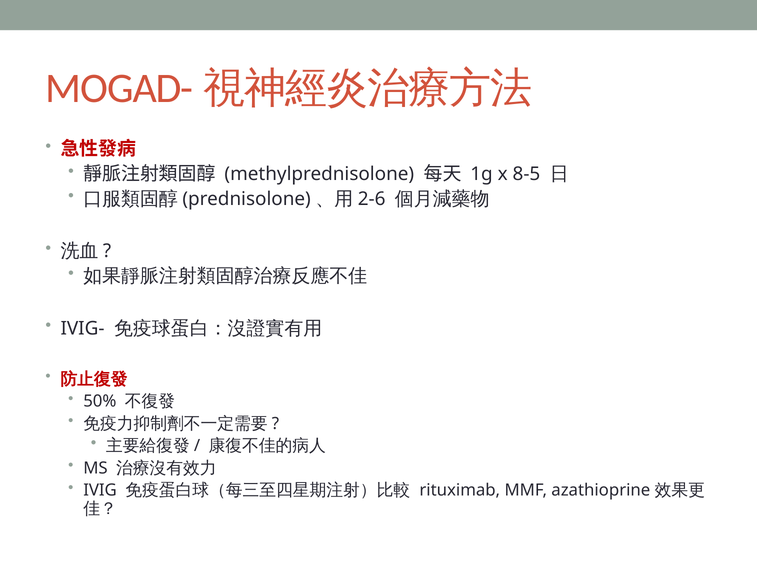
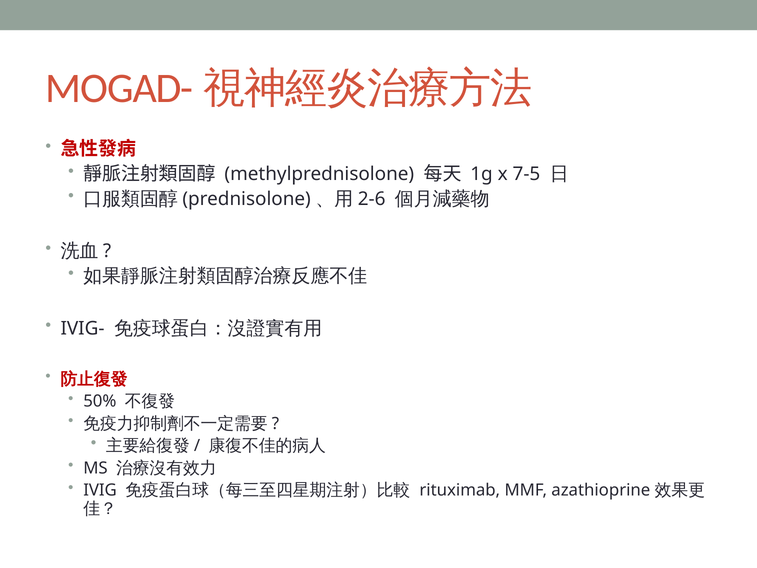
8-5: 8-5 -> 7-5 (526, 174)
